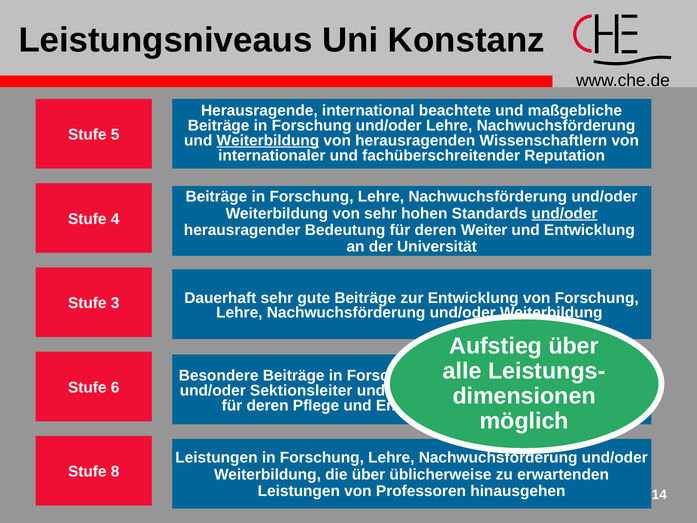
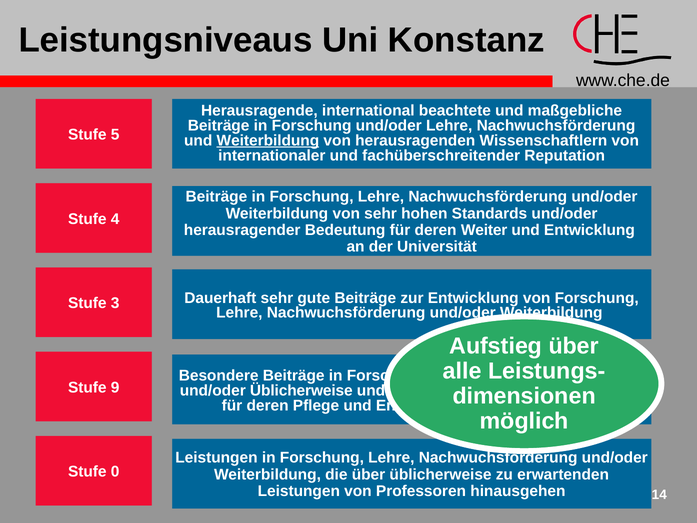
und/oder underline: present -> none (564, 213)
6: 6 -> 9 (115, 387)
und/oder Sektionsleiter: Sektionsleiter -> Üblicherweise (301, 390)
8: 8 -> 0 (115, 472)
